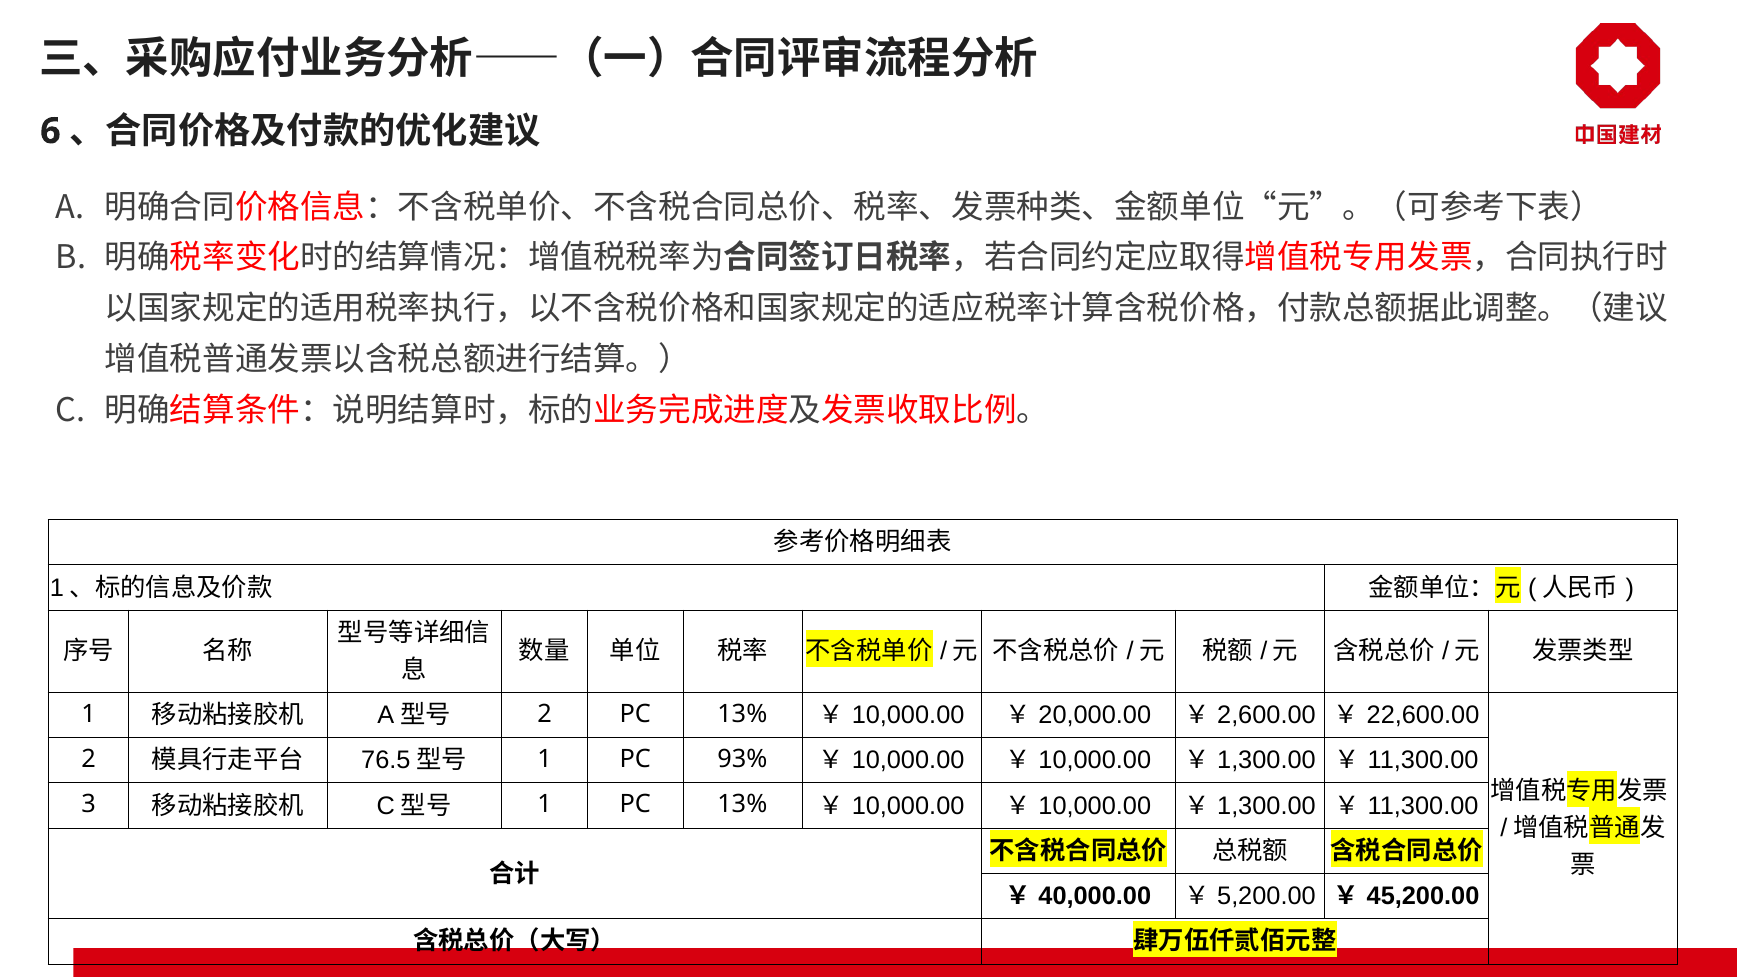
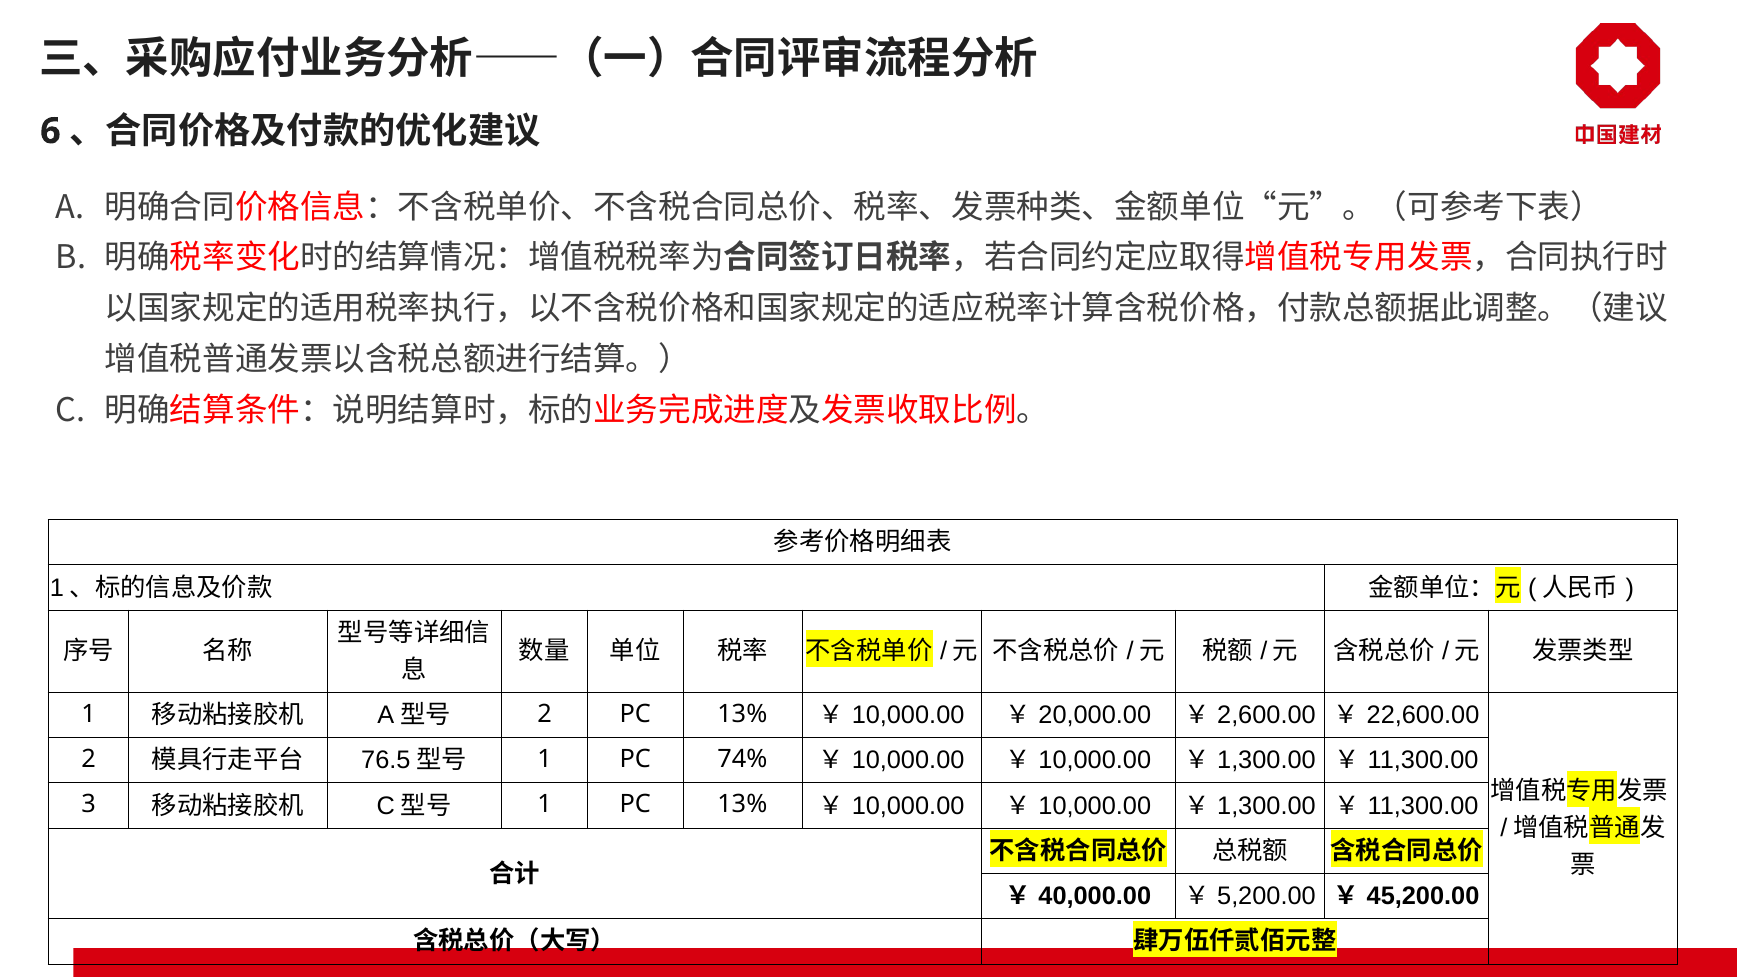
93%: 93% -> 74% (742, 759)
